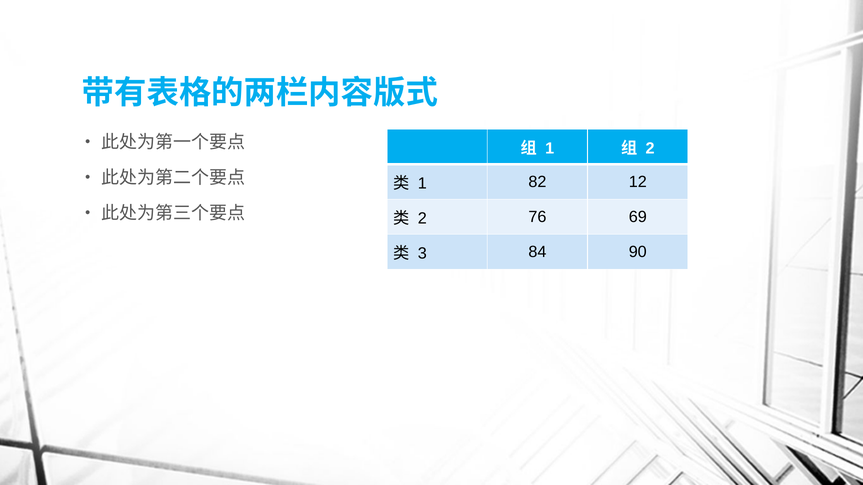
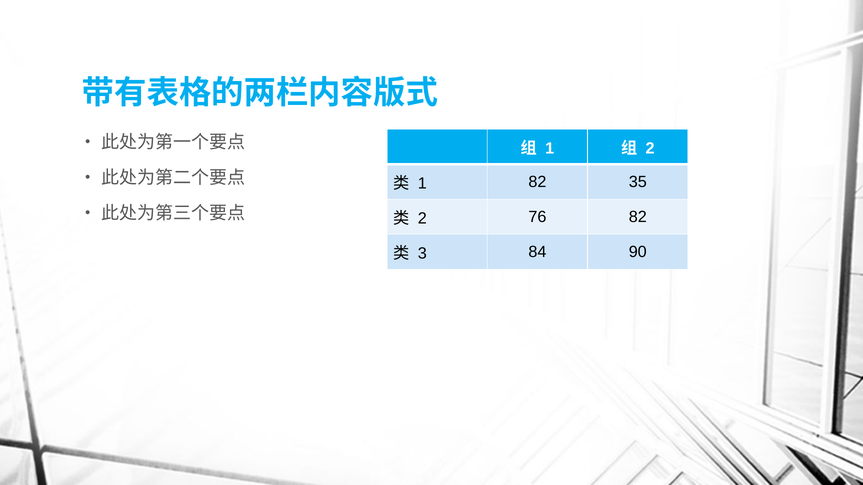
12: 12 -> 35 (638, 182)
76 69: 69 -> 82 (638, 217)
